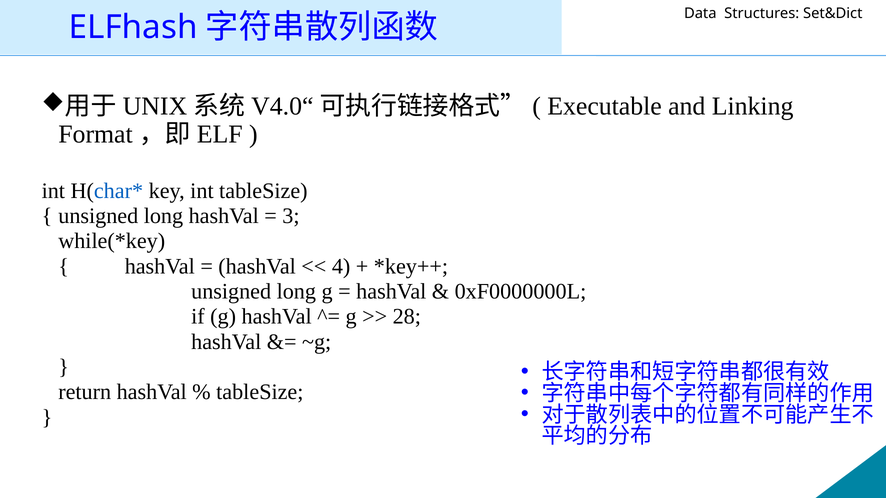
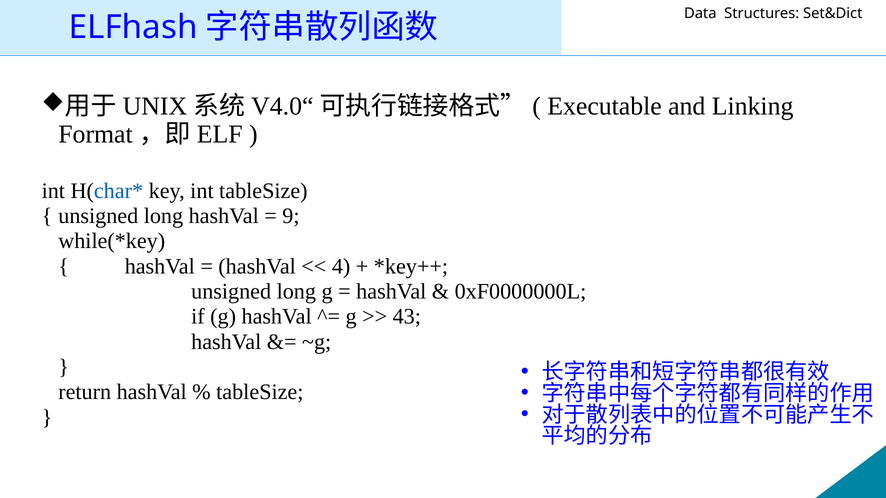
3: 3 -> 9 (291, 216)
28: 28 -> 43 (407, 317)
